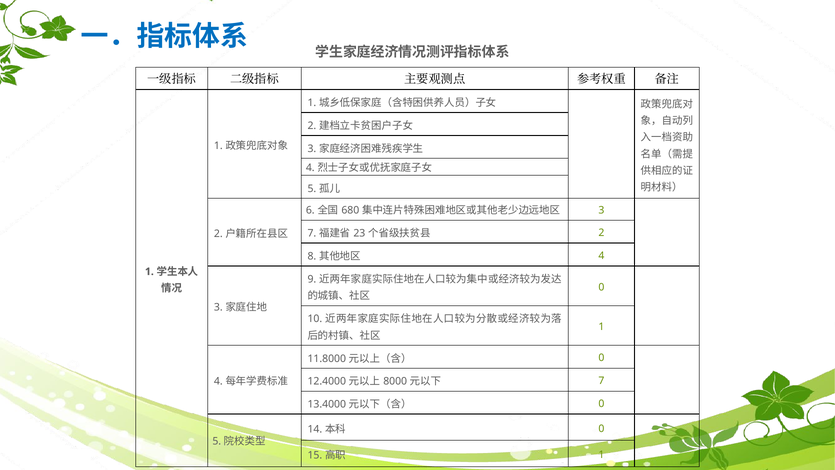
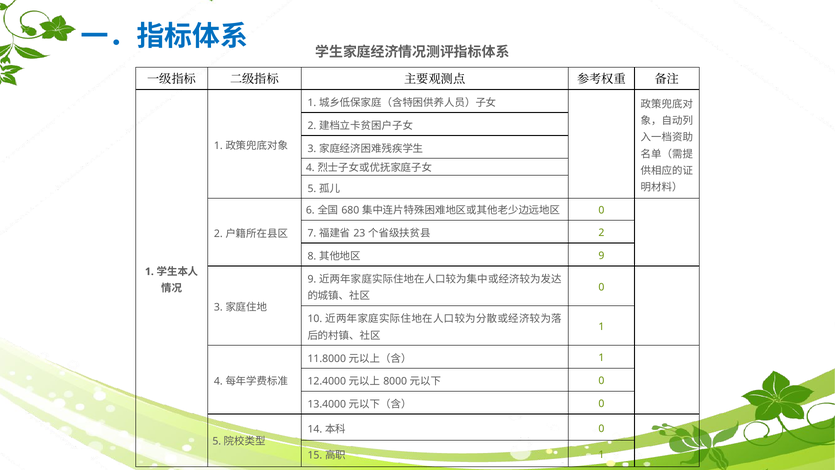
3: 3 -> 0 (601, 210)
4: 4 -> 9 (601, 256)
0: 0 -> 1 (601, 358)
7: 7 -> 0 (601, 381)
